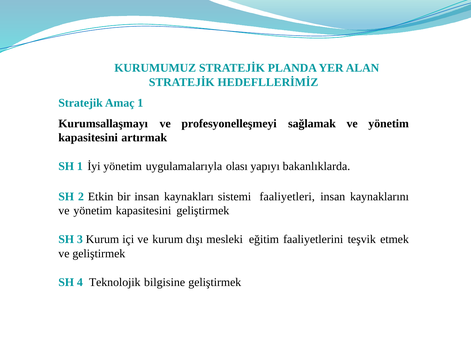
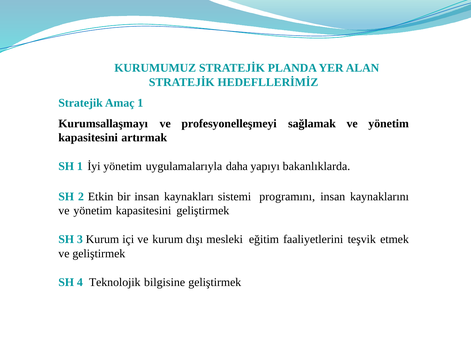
olası: olası -> daha (237, 167)
faaliyetleri: faaliyetleri -> programını (287, 197)
